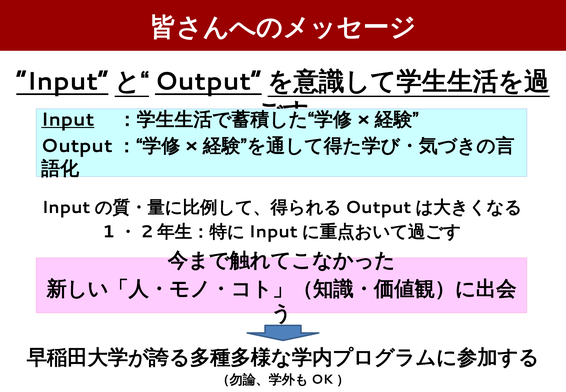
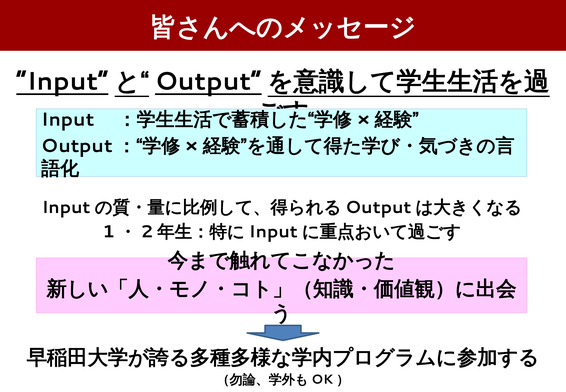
Input underline: present -> none (68, 119)
